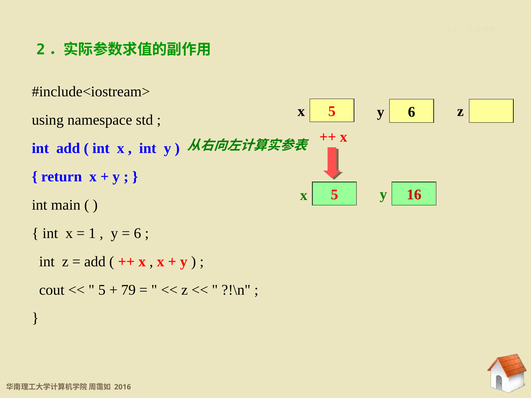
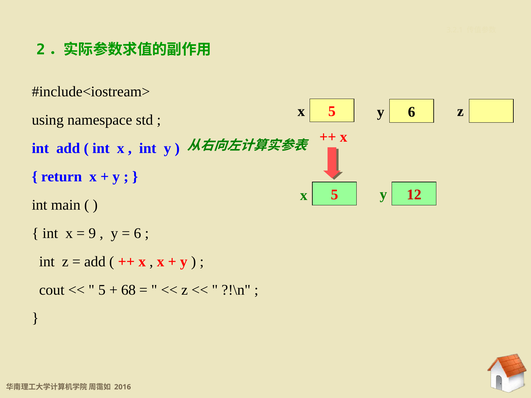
16: 16 -> 12 (414, 195)
1: 1 -> 9 (92, 233)
79: 79 -> 68 (128, 290)
